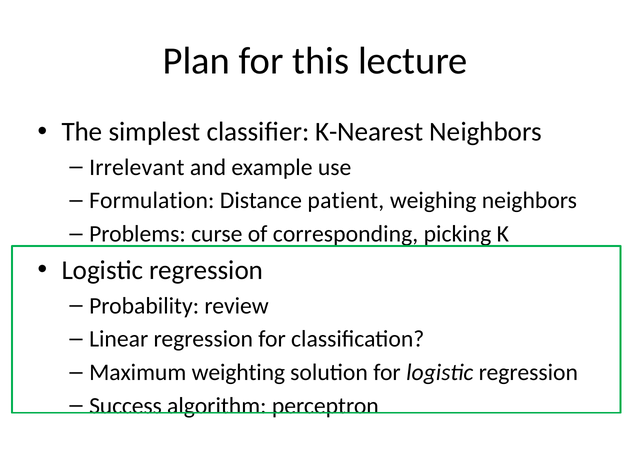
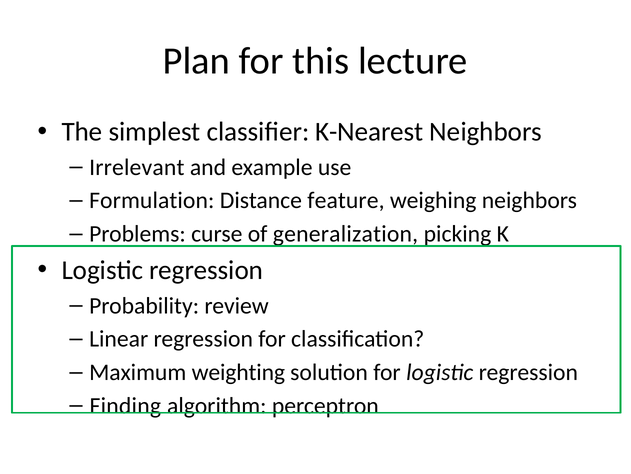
patient: patient -> feature (346, 200)
corresponding: corresponding -> generalization (345, 234)
Success: Success -> Finding (125, 405)
